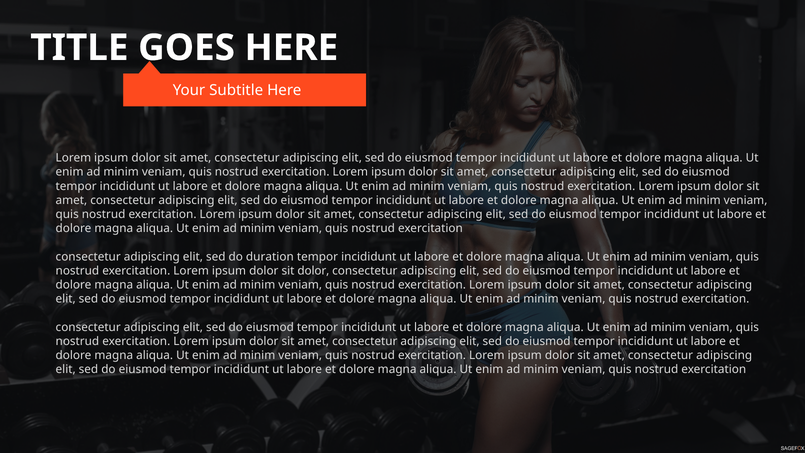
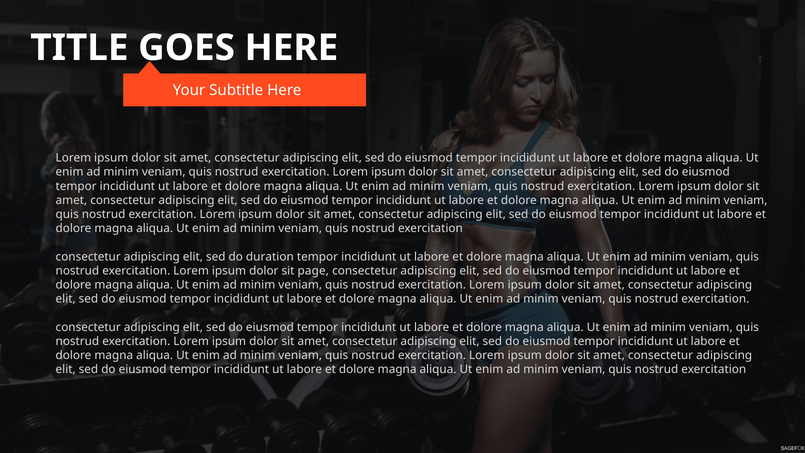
sit dolor: dolor -> page (313, 271)
